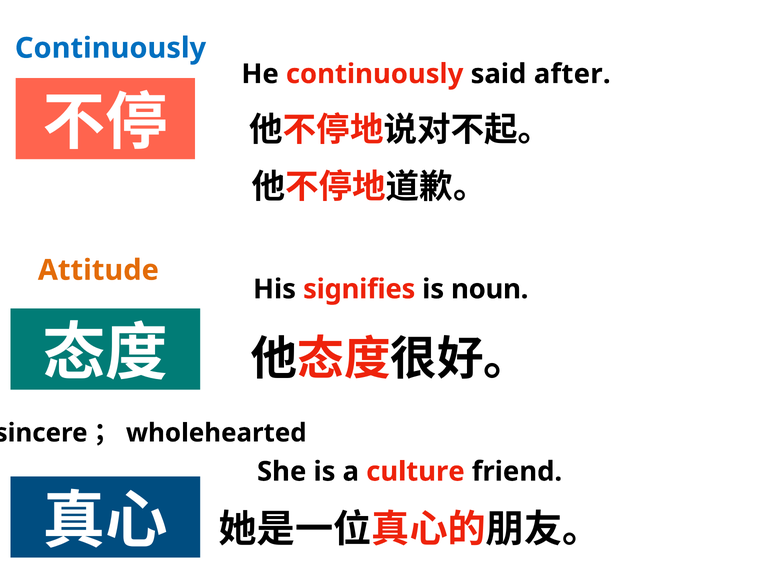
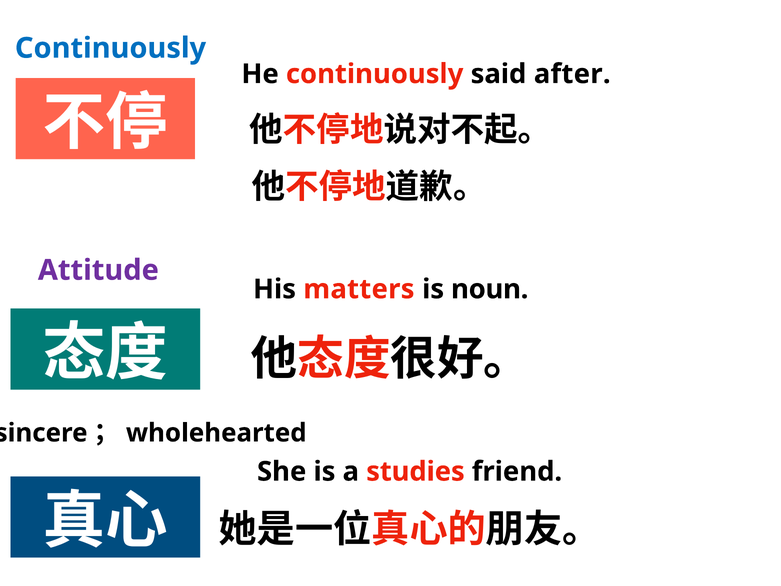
Attitude colour: orange -> purple (98, 270)
signifies: signifies -> matters (359, 289)
culture: culture -> studies (415, 471)
